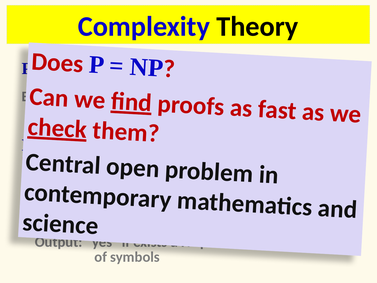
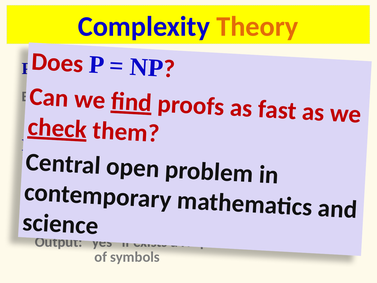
Theory colour: black -> orange (257, 26)
